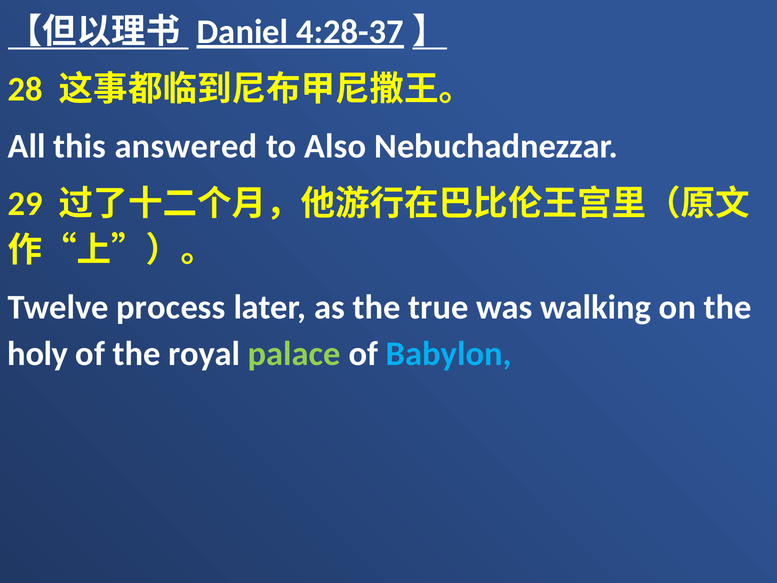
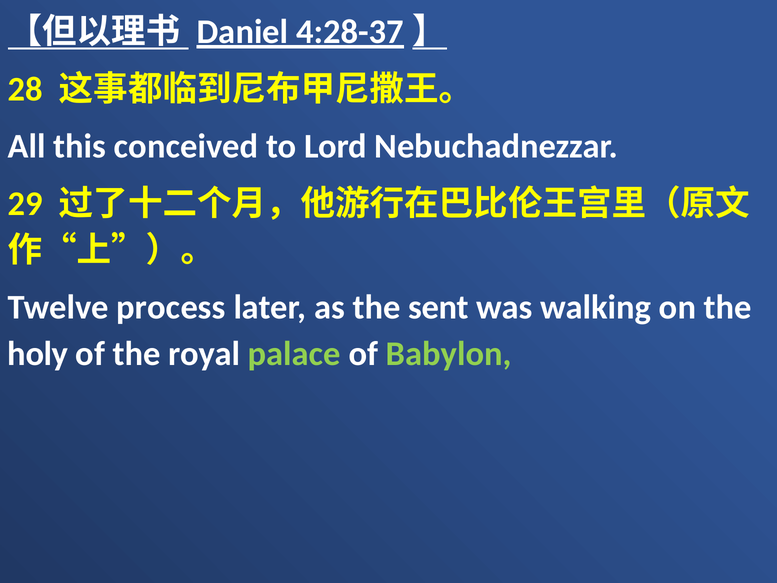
answered: answered -> conceived (186, 146)
Also: Also -> Lord (336, 146)
true: true -> sent (439, 307)
Babylon colour: light blue -> light green (449, 354)
